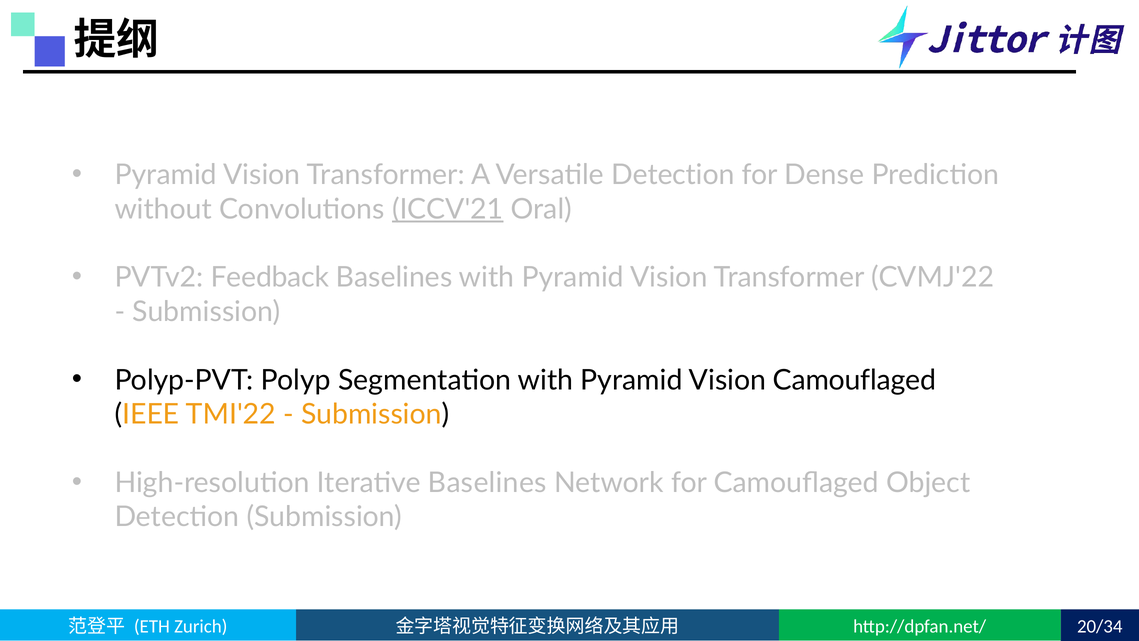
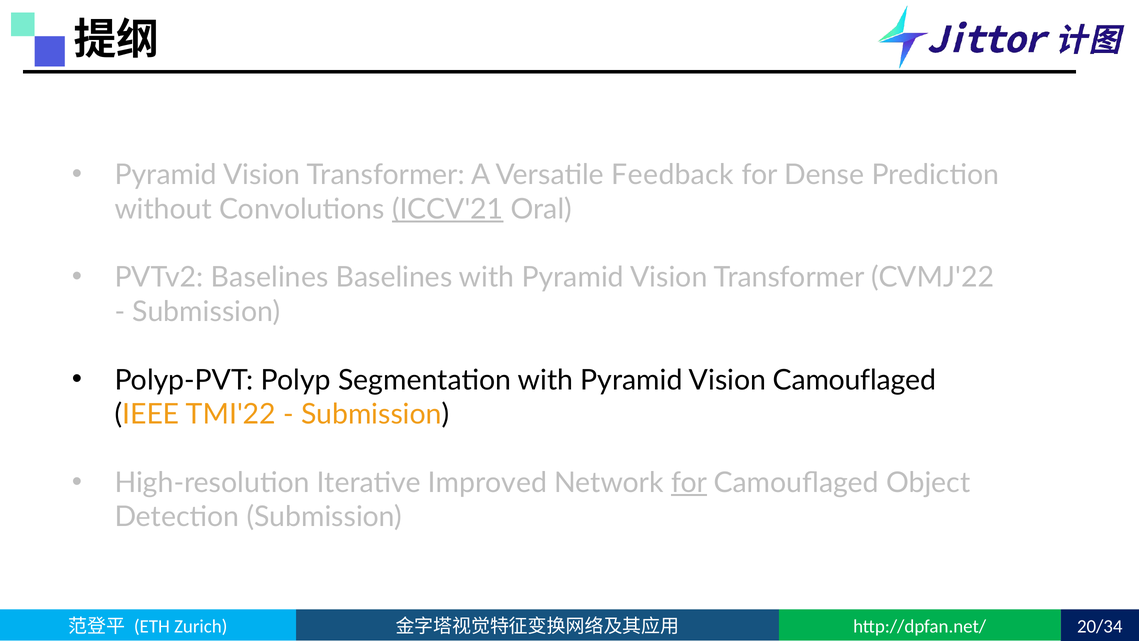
Versatile Detection: Detection -> Feedback (673, 175)
PVTv2 Feedback: Feedback -> Baselines (270, 277)
Iterative Baselines: Baselines -> Improved (487, 482)
for underline: none -> present (689, 482)
